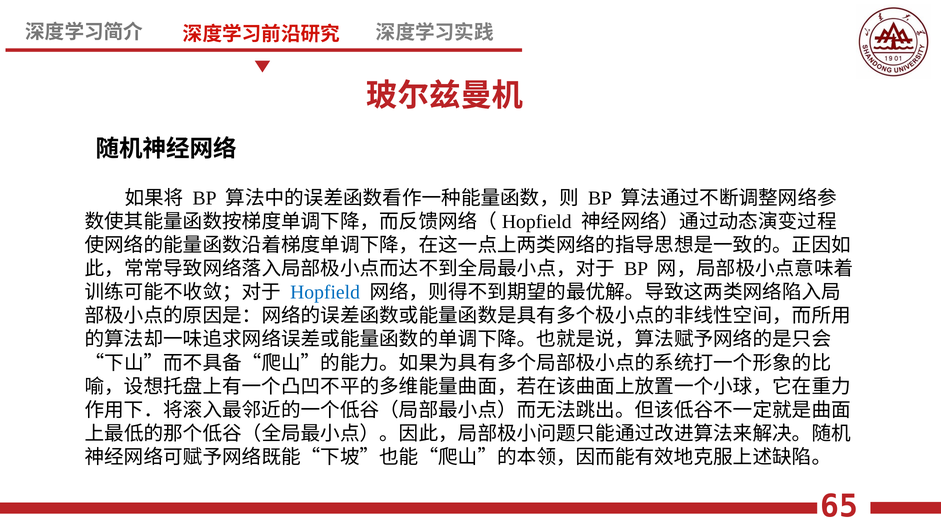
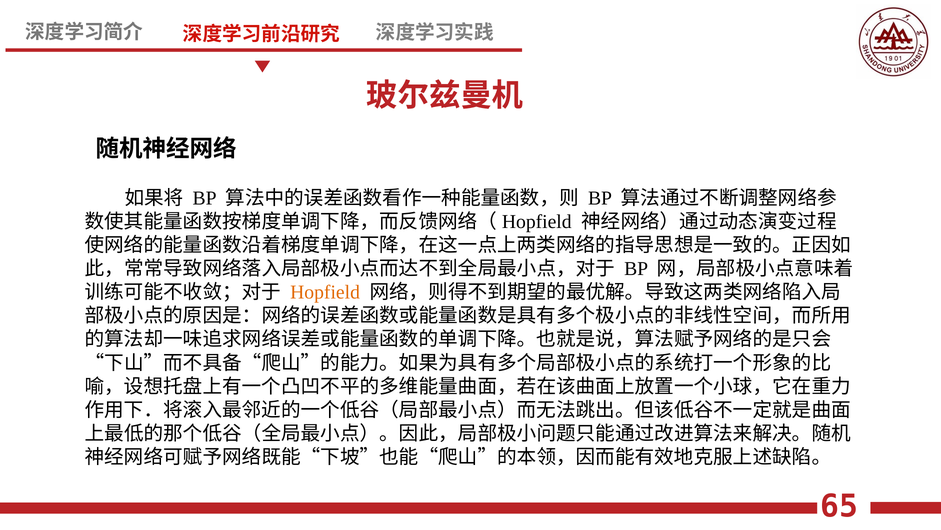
Hopfield colour: blue -> orange (325, 292)
